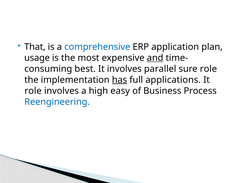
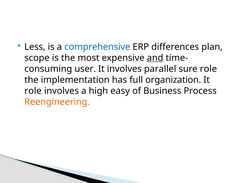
That: That -> Less (35, 47)
application: application -> differences (175, 47)
usage: usage -> scope (37, 58)
best: best -> user (85, 69)
has underline: present -> none (120, 80)
applications: applications -> organization (173, 80)
Reengineering colour: blue -> orange (57, 102)
